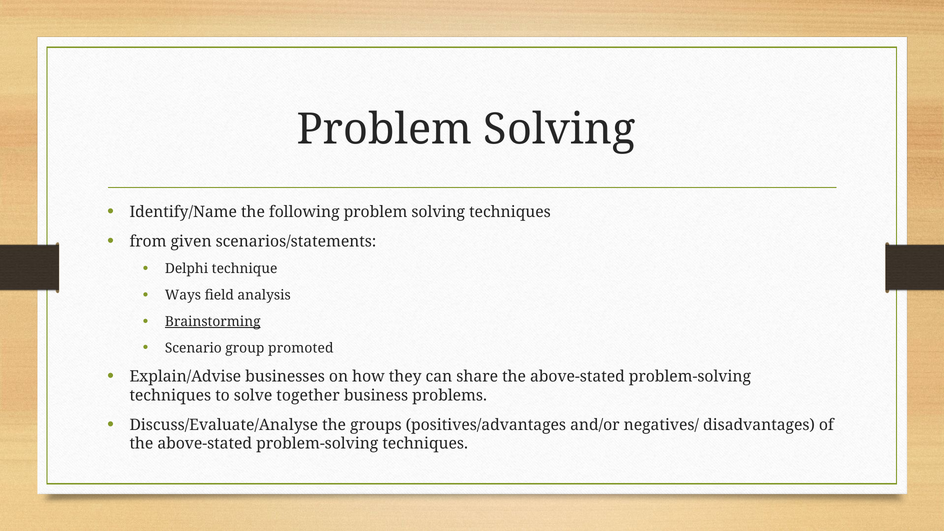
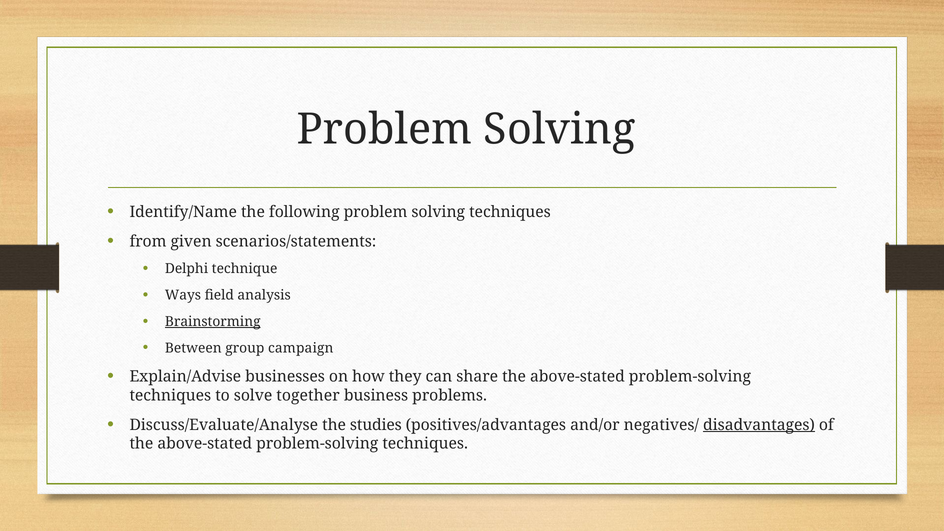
Scenario: Scenario -> Between (193, 348)
promoted: promoted -> campaign (301, 348)
groups: groups -> studies (376, 425)
disadvantages underline: none -> present (759, 425)
